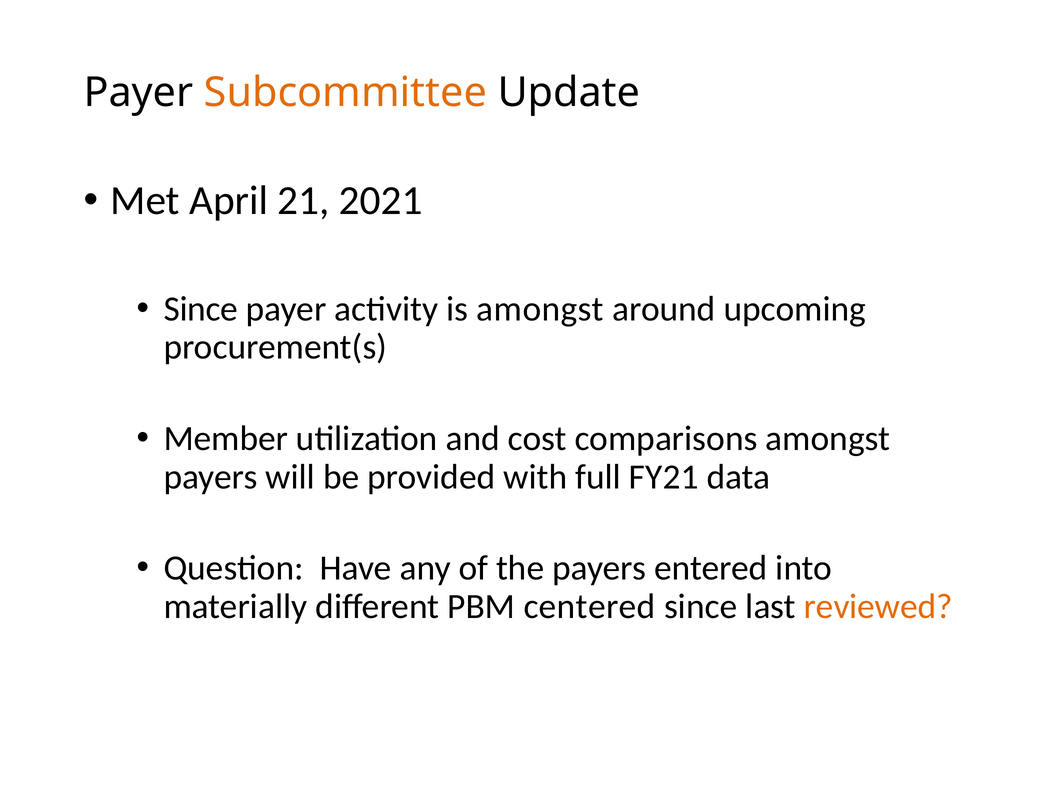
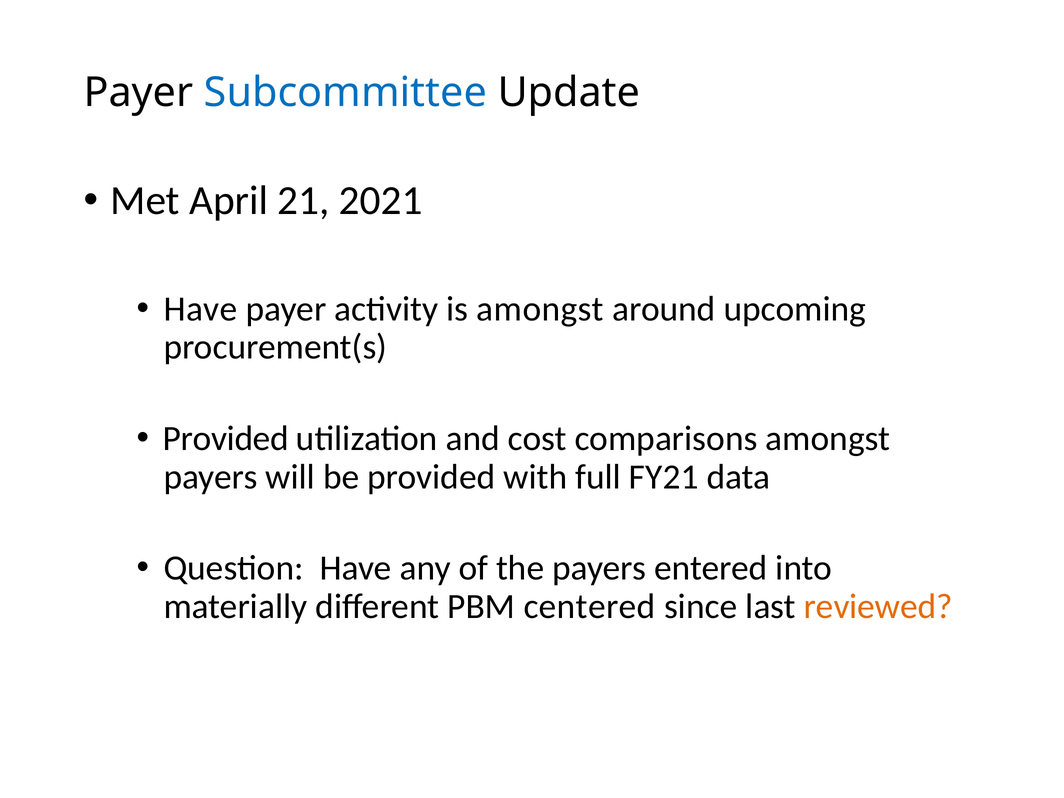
Subcommittee colour: orange -> blue (345, 92)
Since: Since -> Have (201, 309)
Member: Member -> Provided (226, 439)
